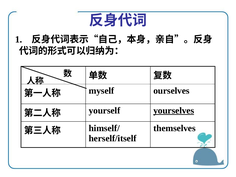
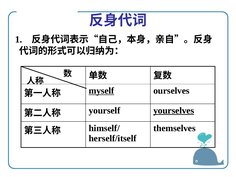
myself underline: none -> present (101, 91)
